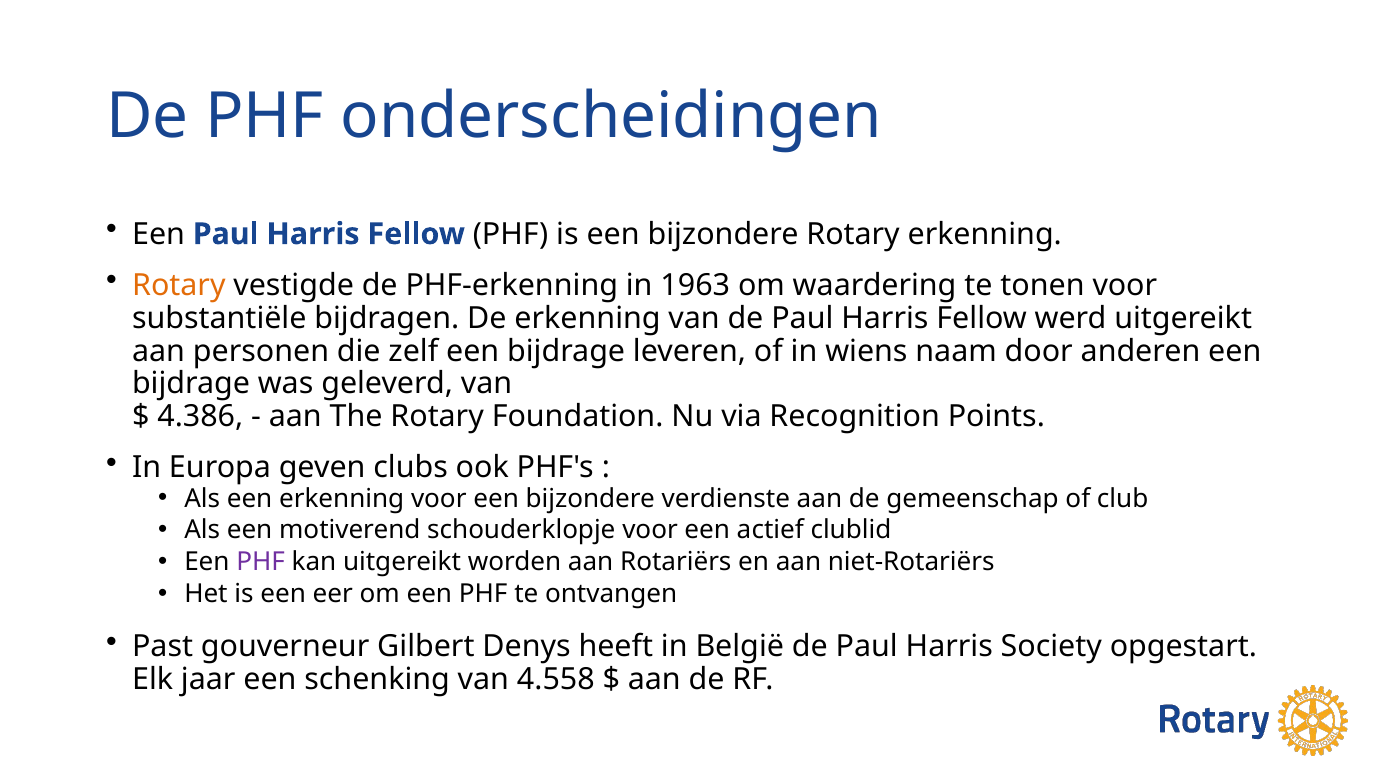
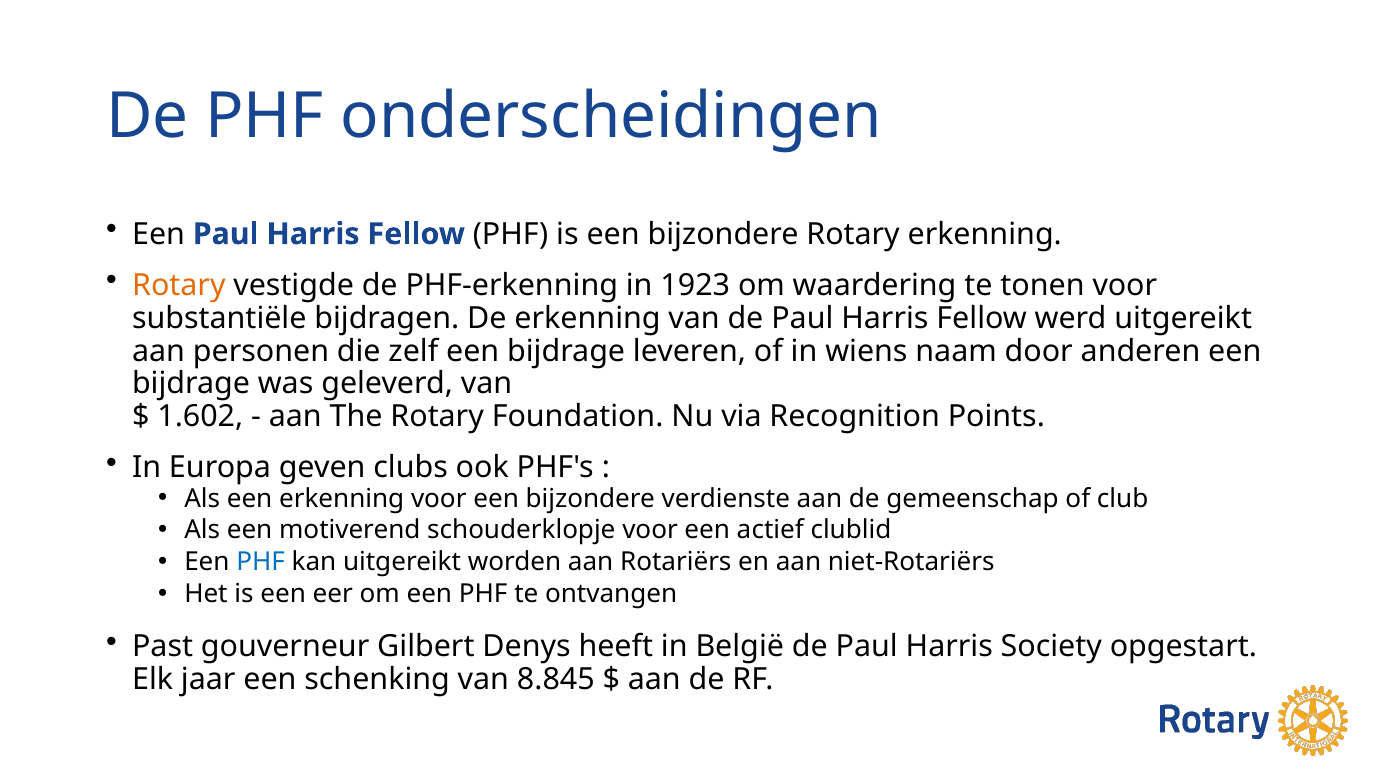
1963: 1963 -> 1923 (695, 285)
4.386: 4.386 -> 1.602 (200, 416)
PHF colour: purple -> blue (261, 562)
4.558: 4.558 -> 8.845 (556, 679)
